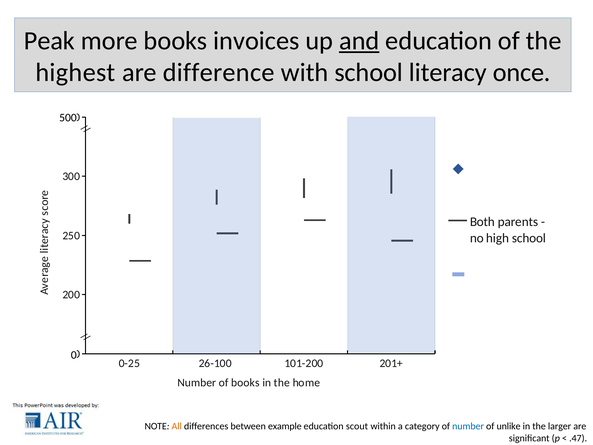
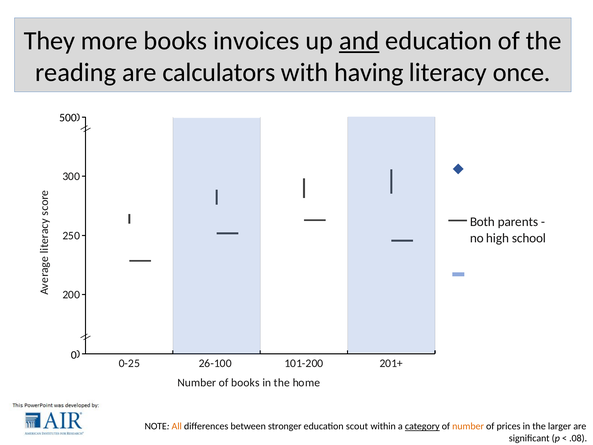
Peak: Peak -> They (49, 41)
highest: highest -> reading (76, 73)
difference: difference -> calculators (219, 73)
with school: school -> having (369, 73)
example: example -> stronger (285, 426)
category underline: none -> present (422, 426)
number colour: blue -> orange (468, 426)
unlike: unlike -> prices (509, 426)
.47: .47 -> .08 (578, 438)
